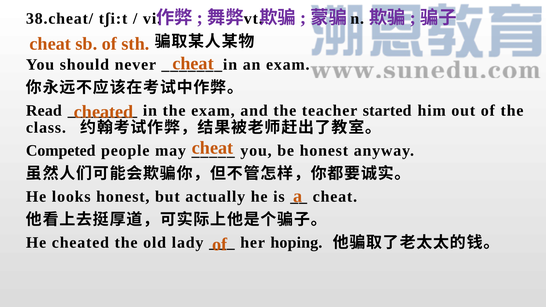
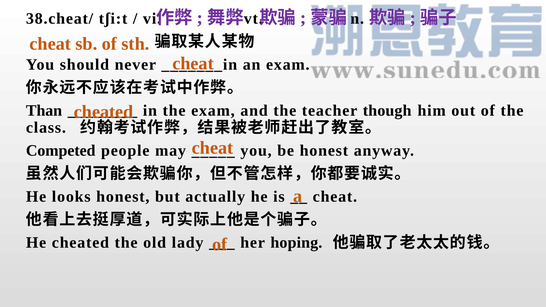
Read: Read -> Than (44, 110)
started: started -> though (387, 110)
